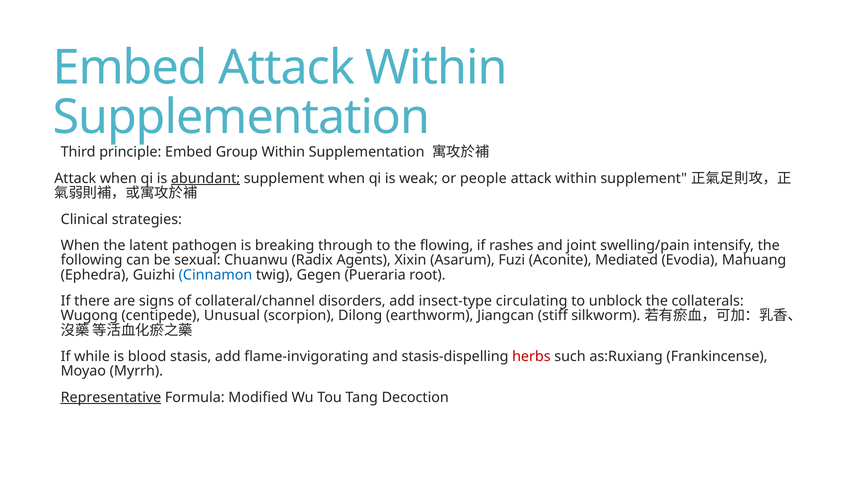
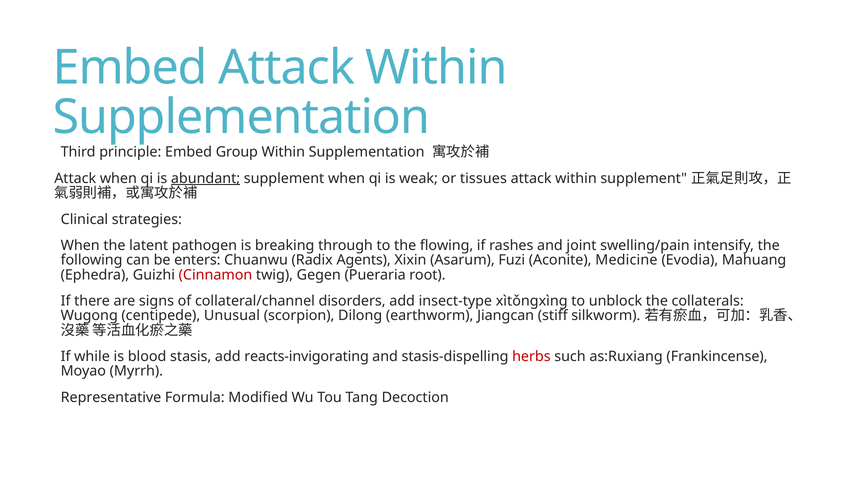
people: people -> tissues (483, 179)
sexual: sexual -> enters (197, 260)
Mediated: Mediated -> Medicine (626, 260)
Cinnamon colour: blue -> red (216, 275)
circulating: circulating -> xìtǒngxìng (532, 301)
flame-invigorating: flame-invigorating -> reacts-invigorating (307, 357)
Representative underline: present -> none (111, 398)
